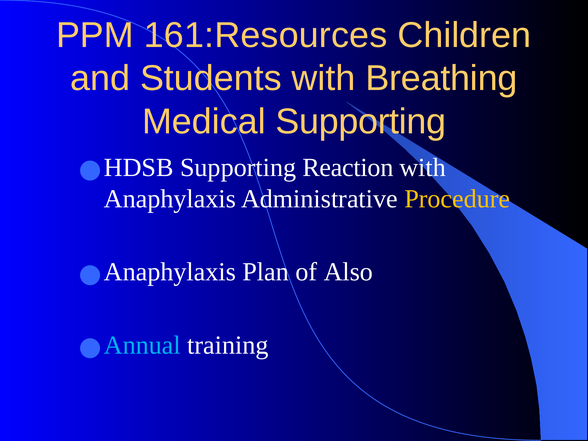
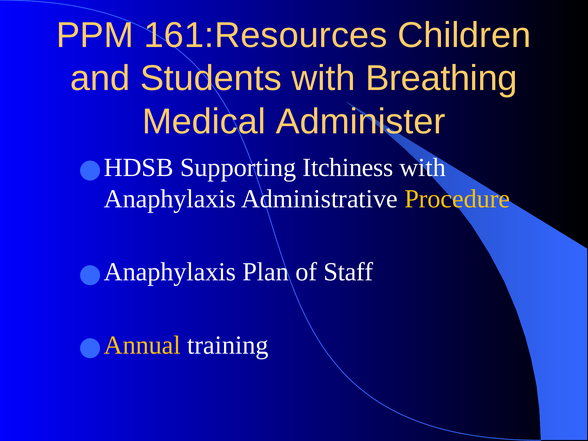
Medical Supporting: Supporting -> Administer (361, 122)
Reaction: Reaction -> Itchiness (348, 167)
Also: Also -> Staff (348, 272)
Annual colour: light blue -> yellow (142, 345)
